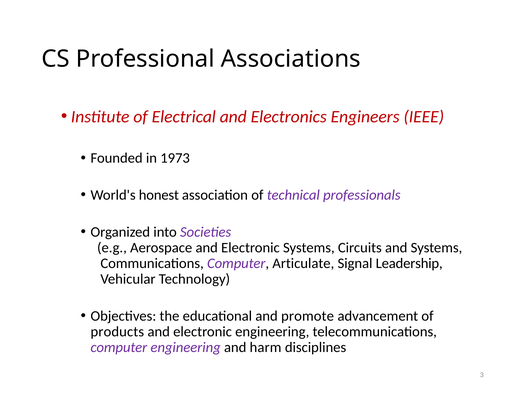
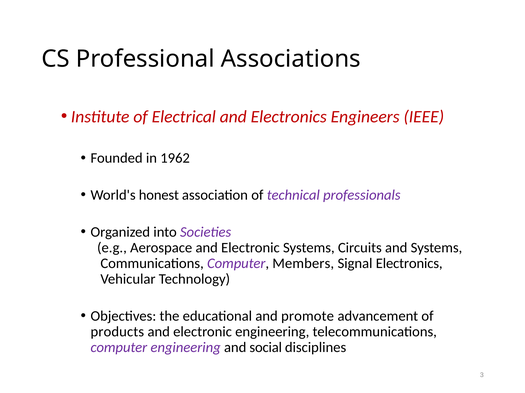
1973: 1973 -> 1962 (175, 158)
Articulate: Articulate -> Members (303, 264)
Signal Leadership: Leadership -> Electronics (409, 264)
harm: harm -> social (266, 348)
